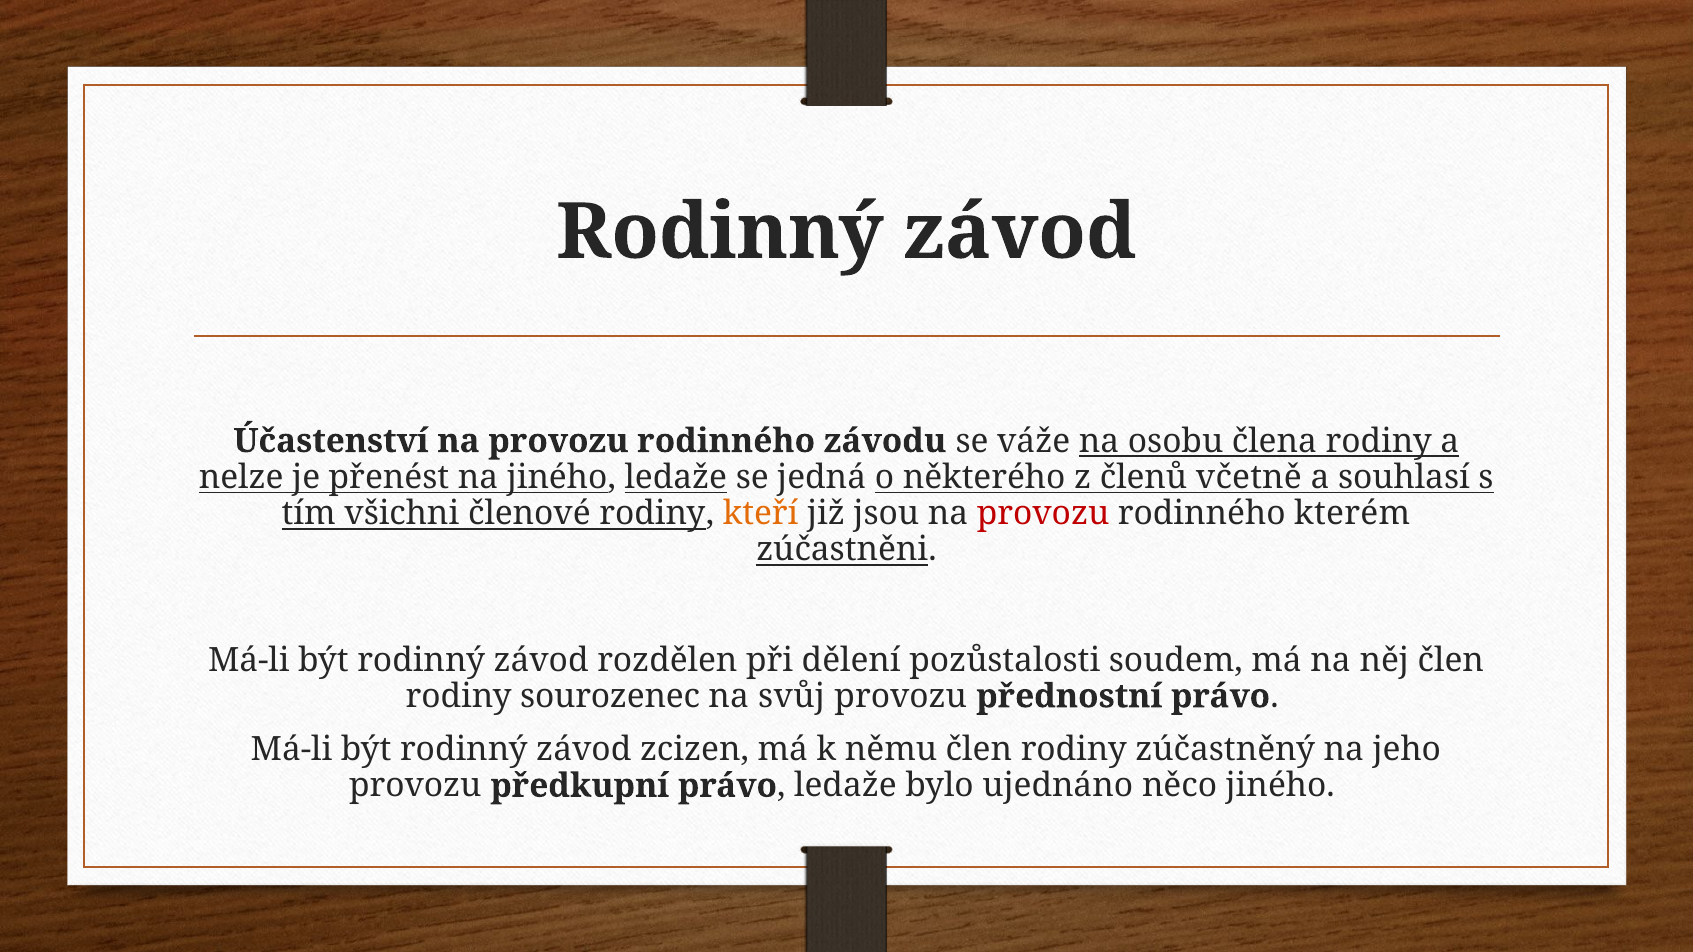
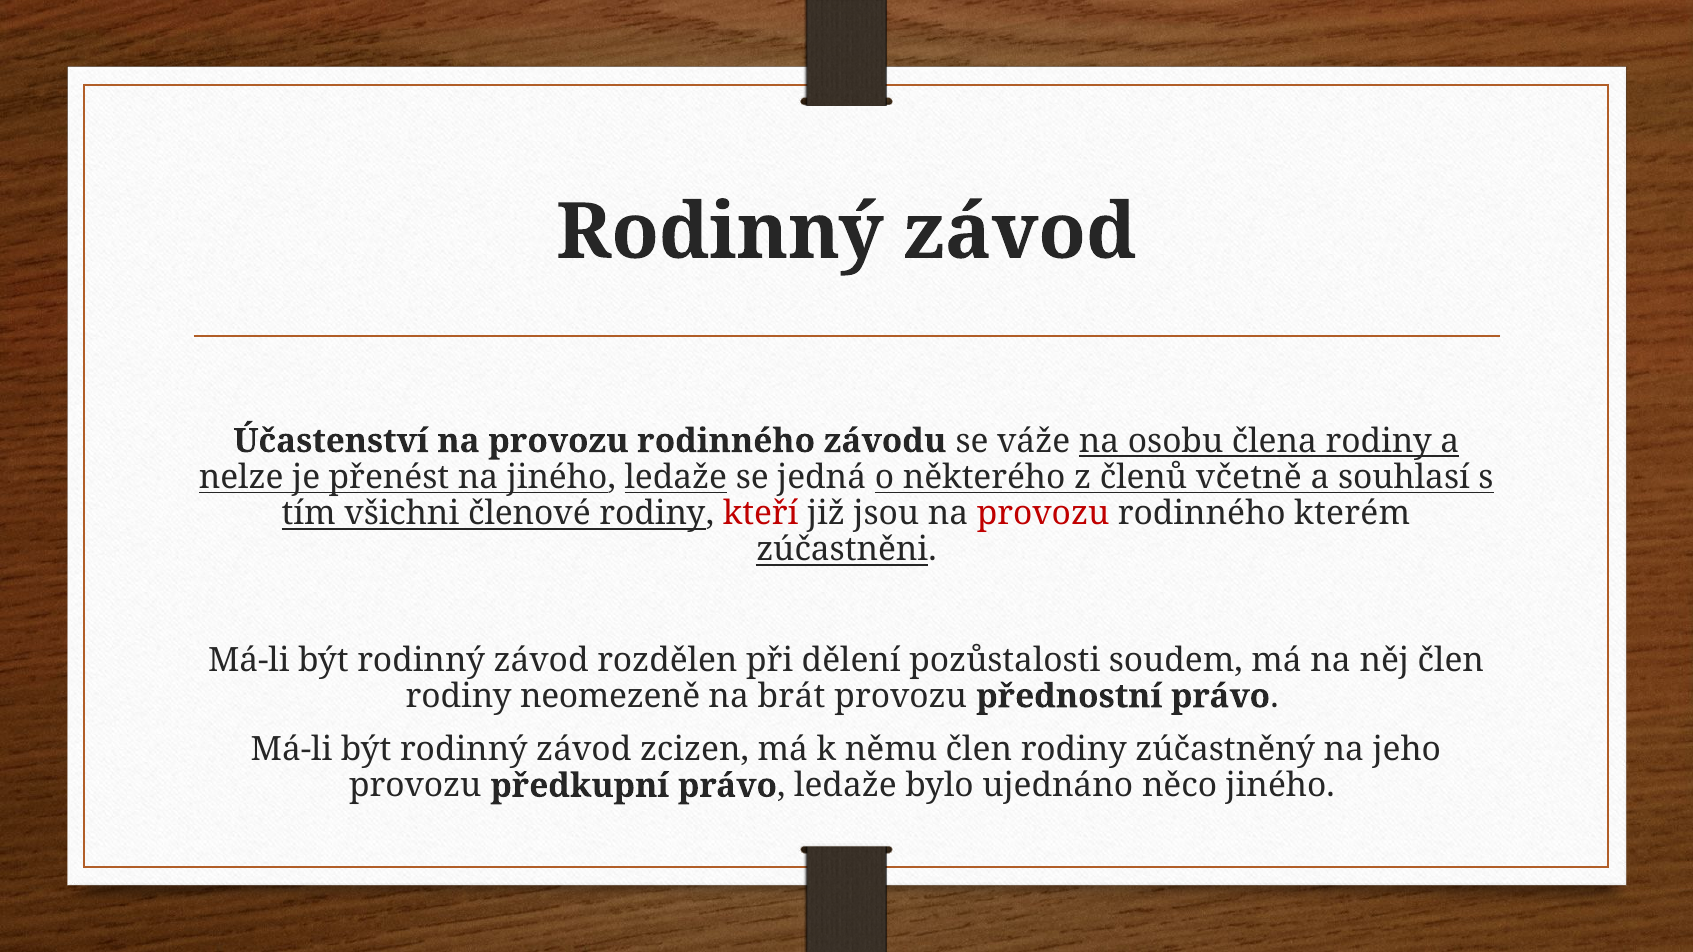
kteří colour: orange -> red (761, 514)
sourozenec: sourozenec -> neomezeně (610, 697)
svůj: svůj -> brát (792, 697)
